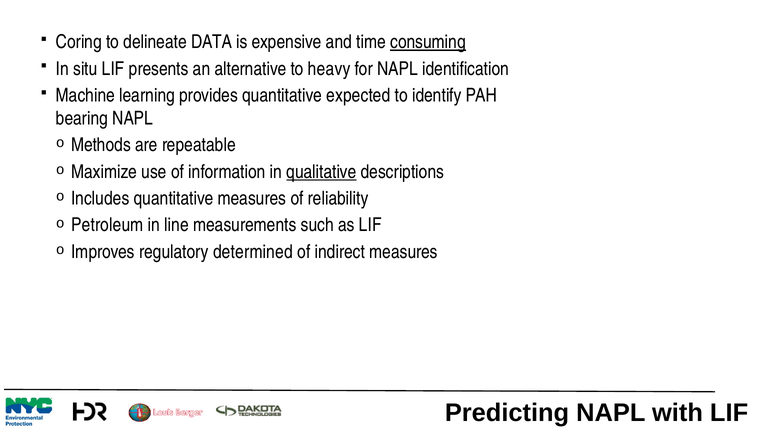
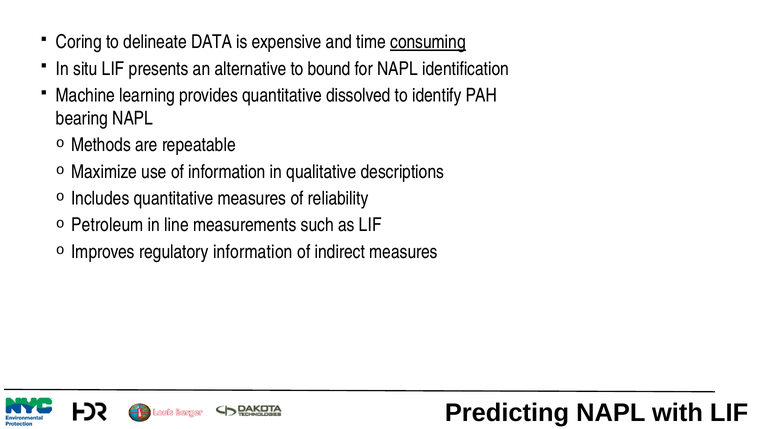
heavy: heavy -> bound (329, 69)
expected: expected -> dissolved (358, 96)
qualitative underline: present -> none (321, 172)
regulatory determined: determined -> information (253, 252)
